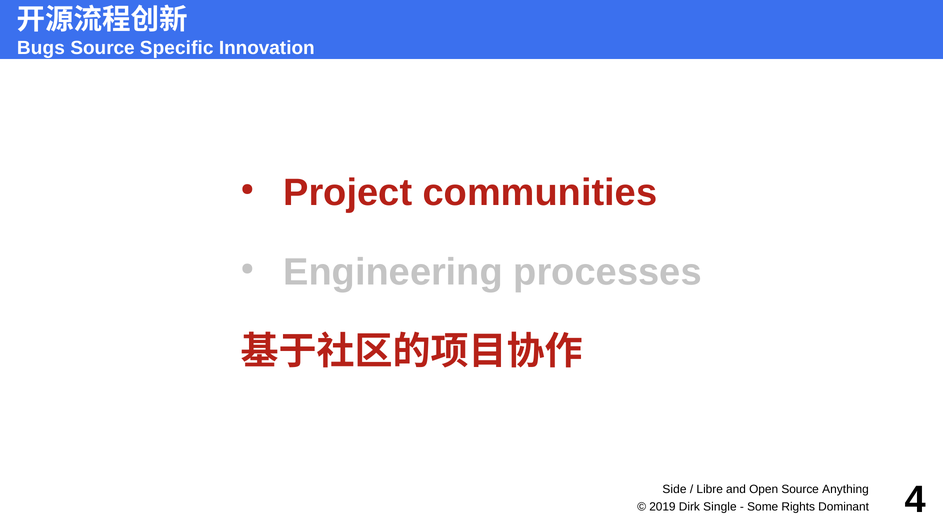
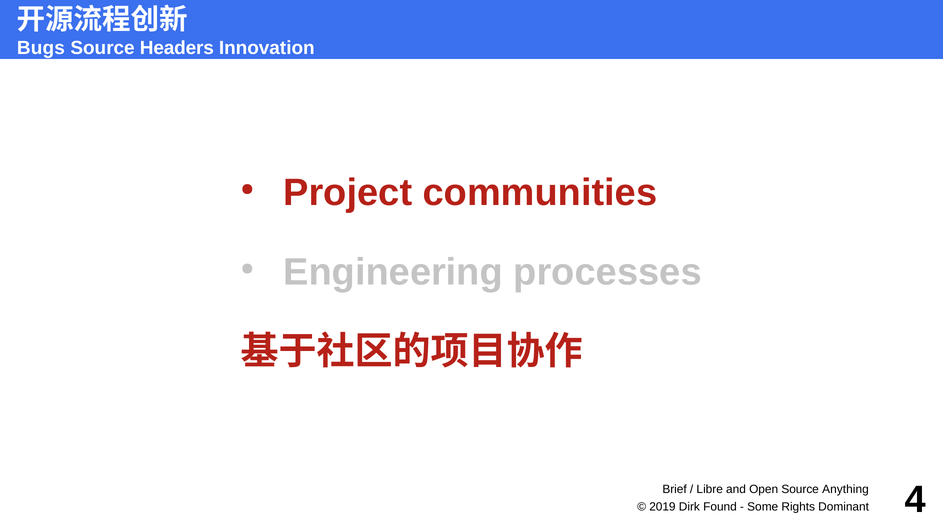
Specific: Specific -> Headers (177, 48)
Side: Side -> Brief (675, 489)
Single: Single -> Found (720, 506)
